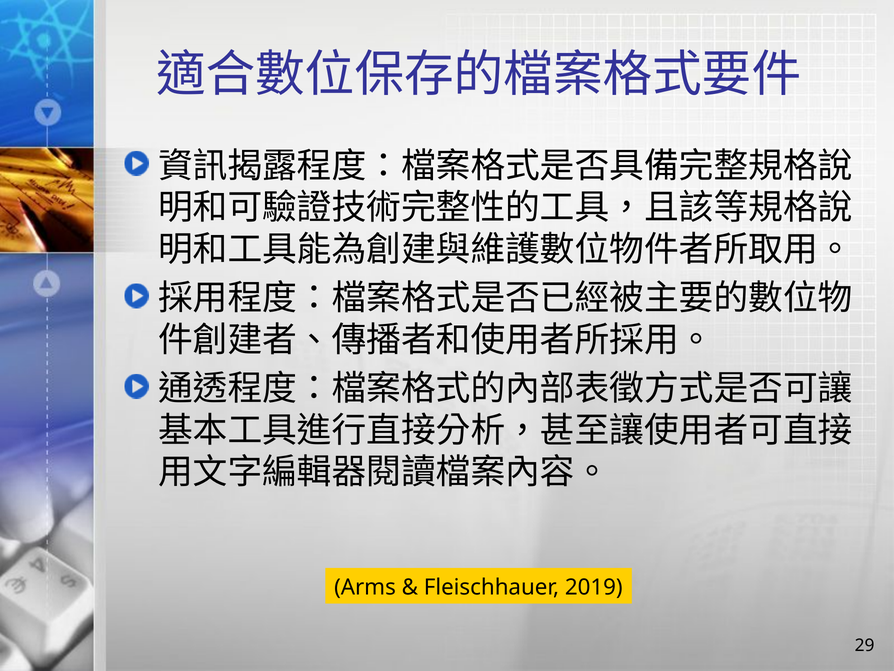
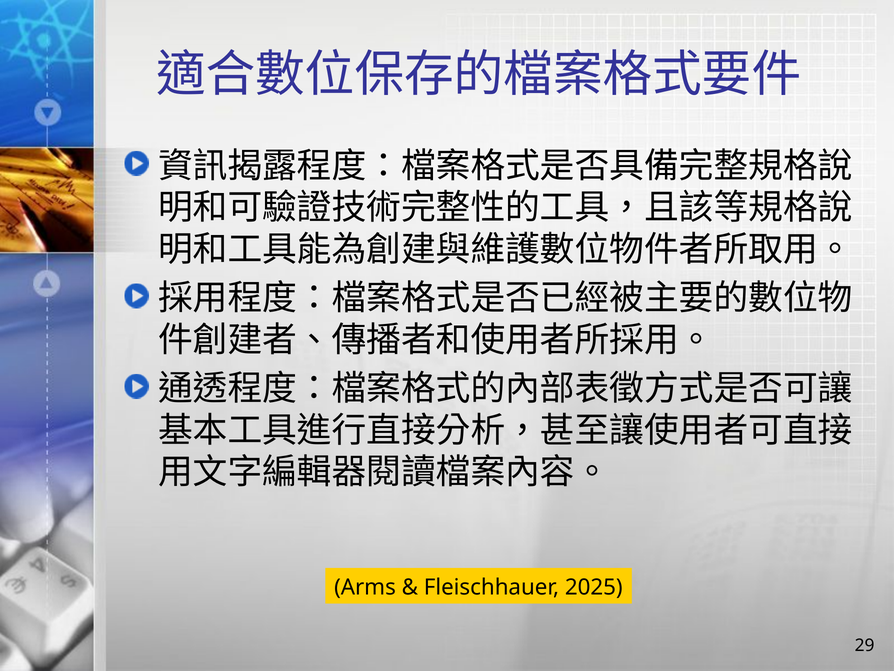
2019: 2019 -> 2025 (594, 587)
